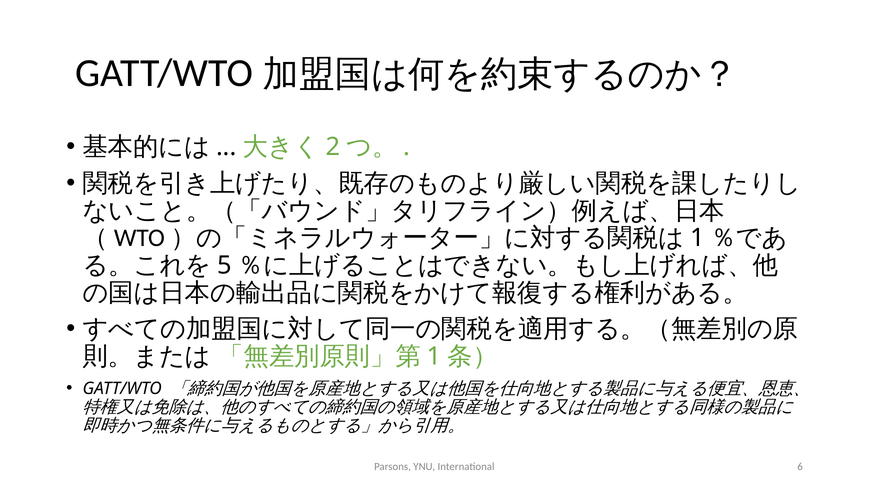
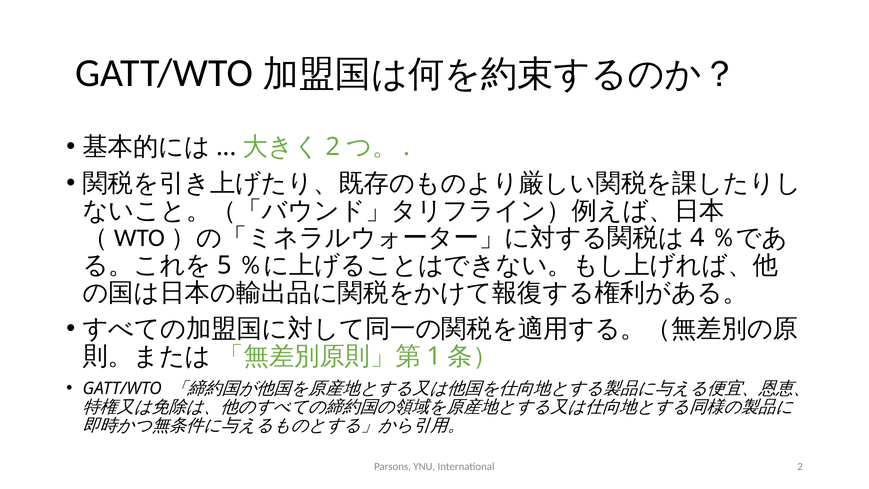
1: 1 -> 4 (697, 238)
International 6: 6 -> 2 (800, 467)
